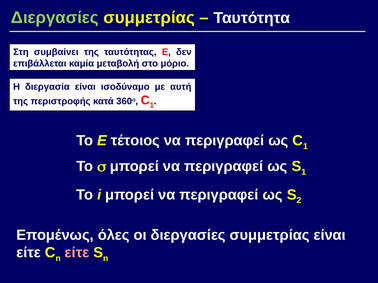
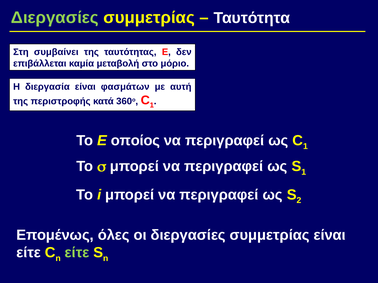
ισοδύναμο: ισοδύναμο -> φασμάτων (125, 87)
τέτοιος: τέτοιος -> οποίος (135, 141)
είτε colour: pink -> light green (77, 253)
